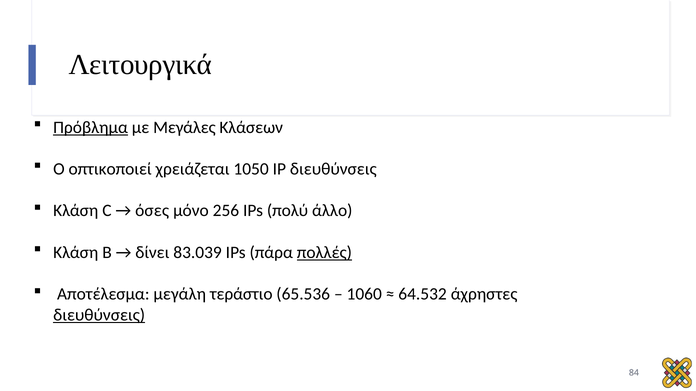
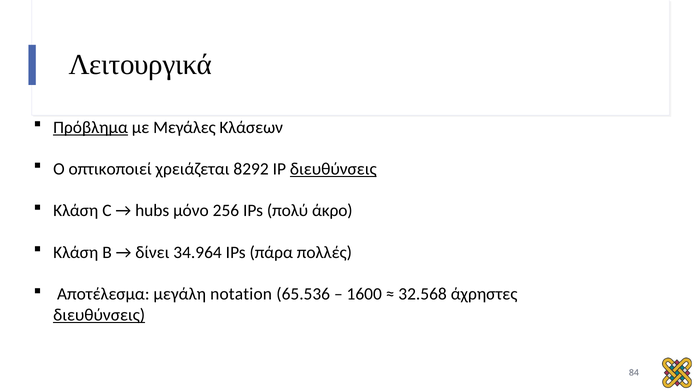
1050: 1050 -> 8292 (251, 169)
διευθύνσεις underline: none -> present (333, 169)
όσες: όσες -> hubs (152, 211)
άλλο: άλλο -> άκρο (332, 211)
83.039: 83.039 -> 34.964 (198, 253)
πολλές underline: present -> none (324, 253)
τεράστιο: τεράστιο -> notation (241, 295)
1060: 1060 -> 1600 (364, 295)
64.532: 64.532 -> 32.568 (423, 295)
